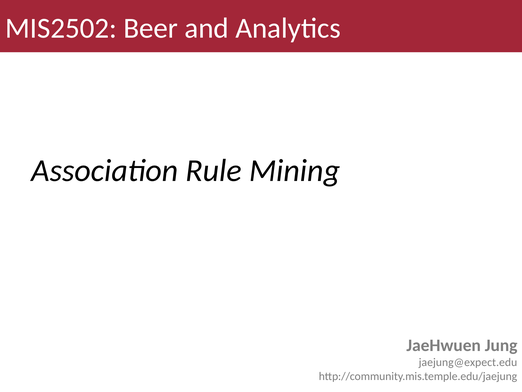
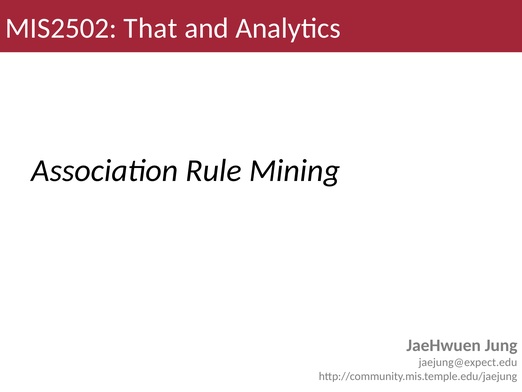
Beer: Beer -> That (151, 28)
